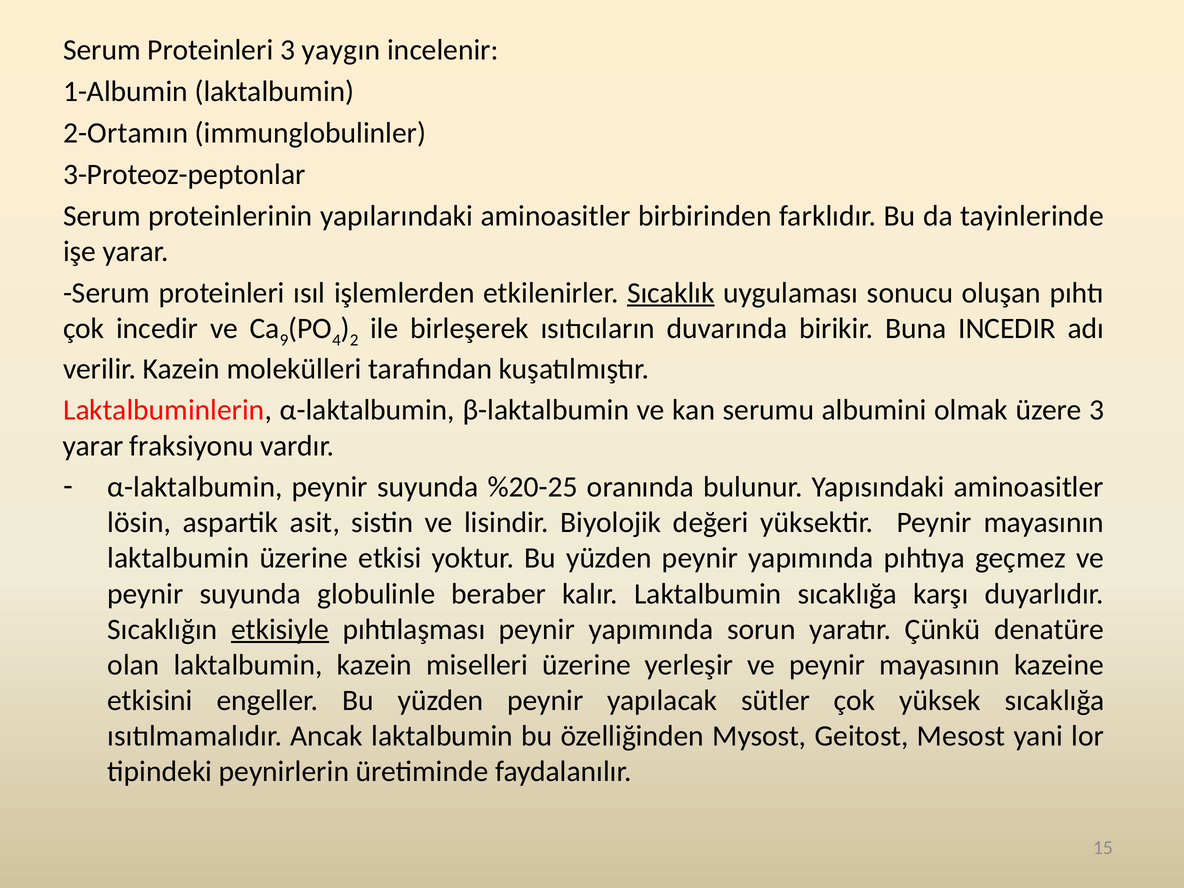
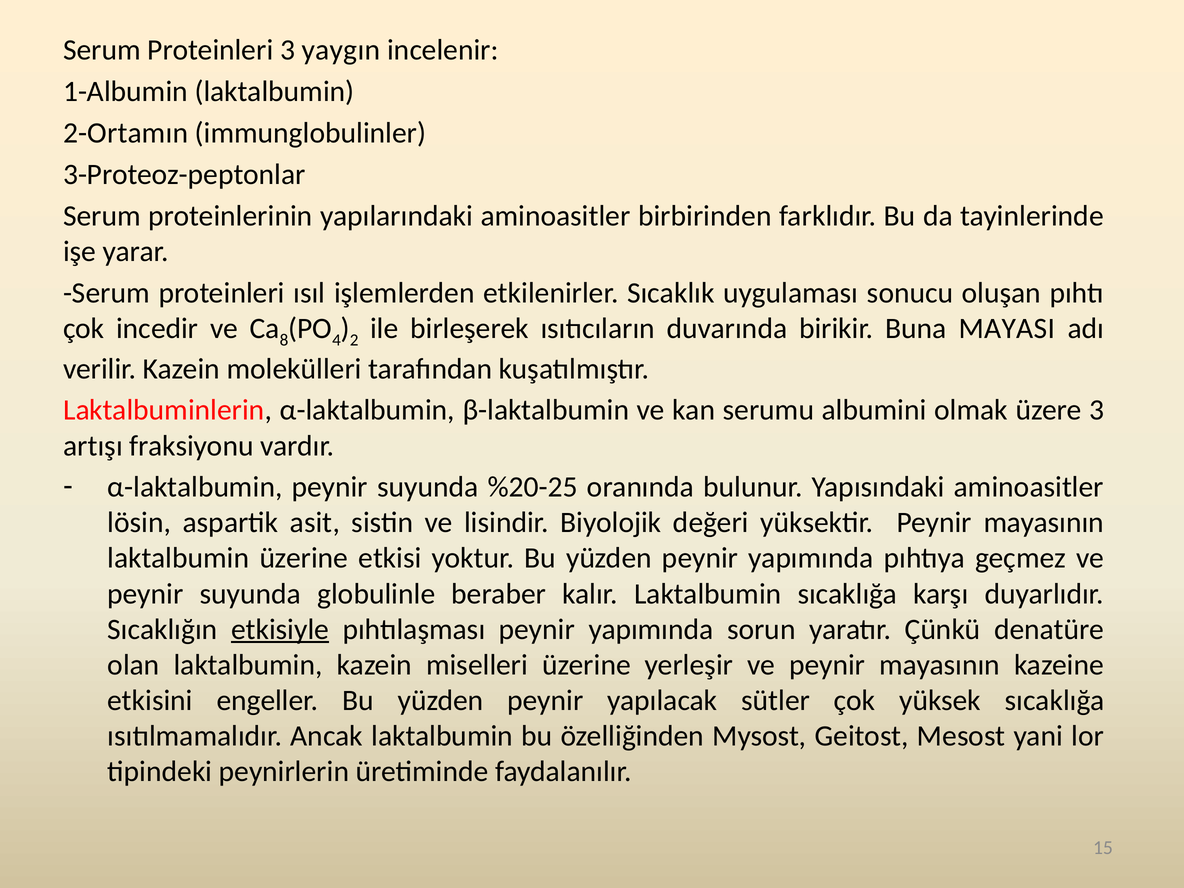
Sıcaklık underline: present -> none (671, 293)
9: 9 -> 8 (284, 340)
Buna INCEDIR: INCEDIR -> MAYASI (1007, 328)
yarar: yarar -> artışı (93, 446)
